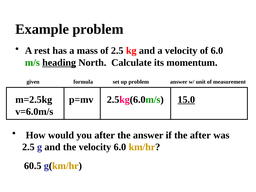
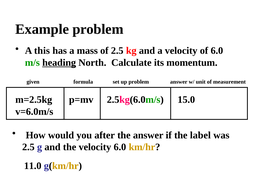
rest: rest -> this (42, 51)
15.0 underline: present -> none (186, 100)
the after: after -> label (200, 135)
60.5: 60.5 -> 11.0 (33, 166)
